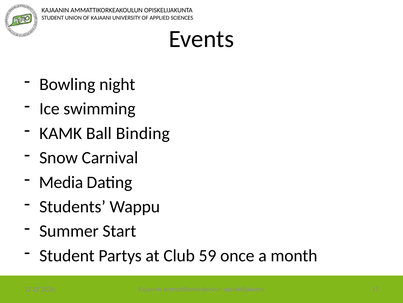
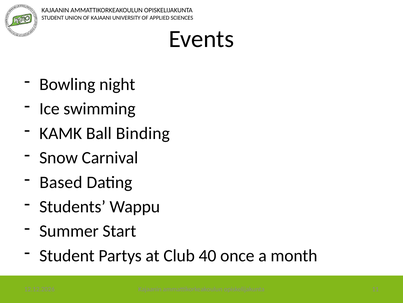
Media: Media -> Based (61, 182)
59: 59 -> 40 (208, 255)
